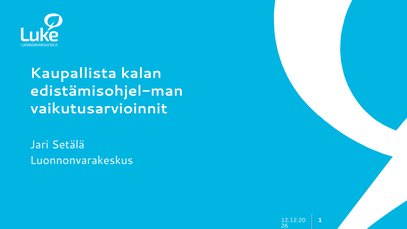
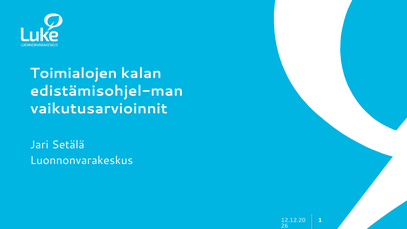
Kaupallista: Kaupallista -> Toimialojen (74, 73)
